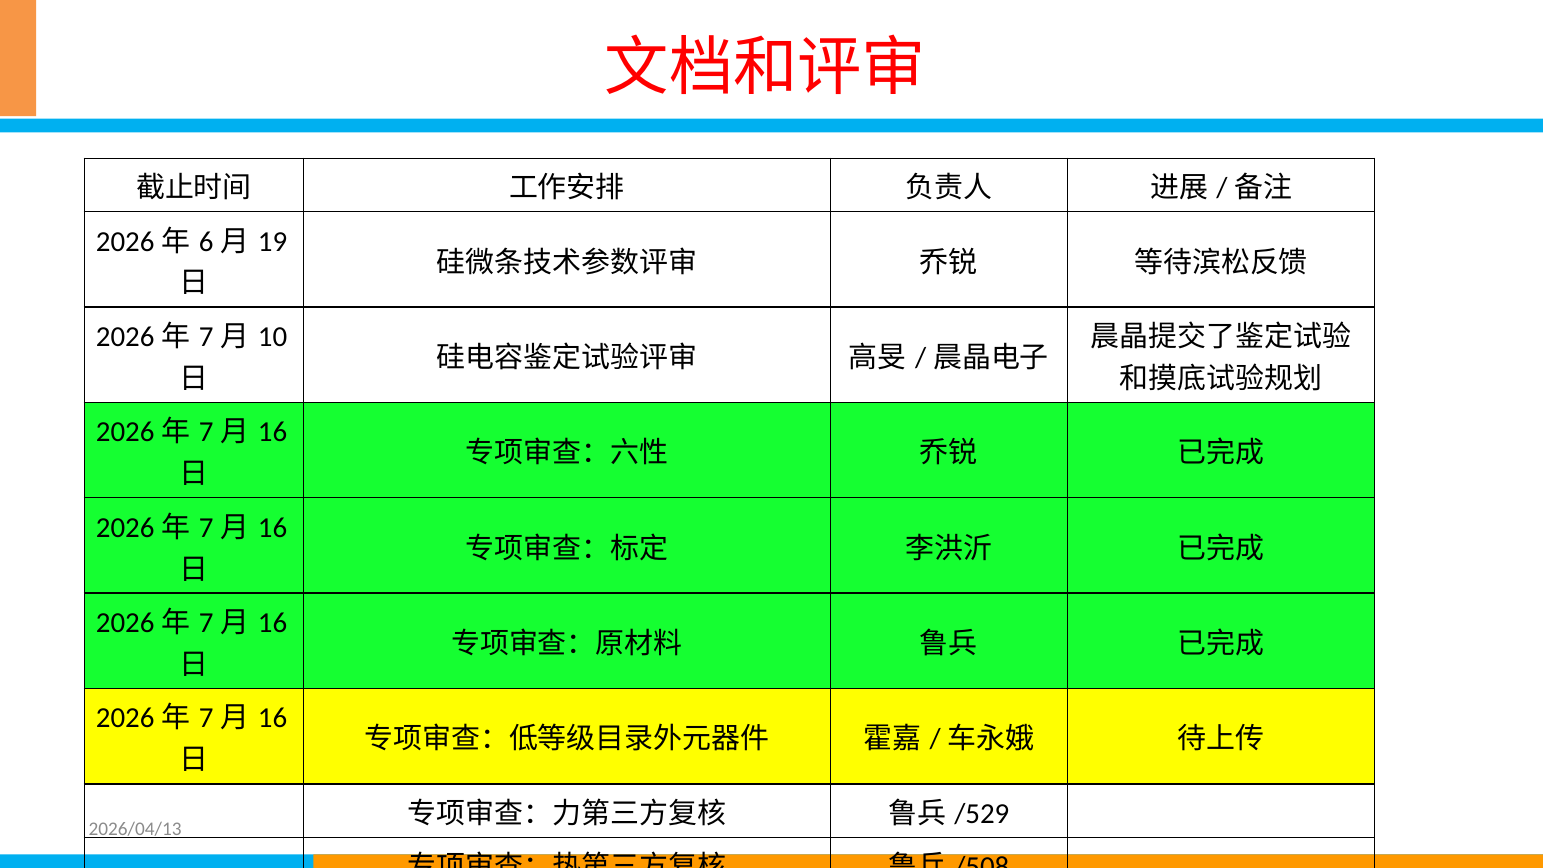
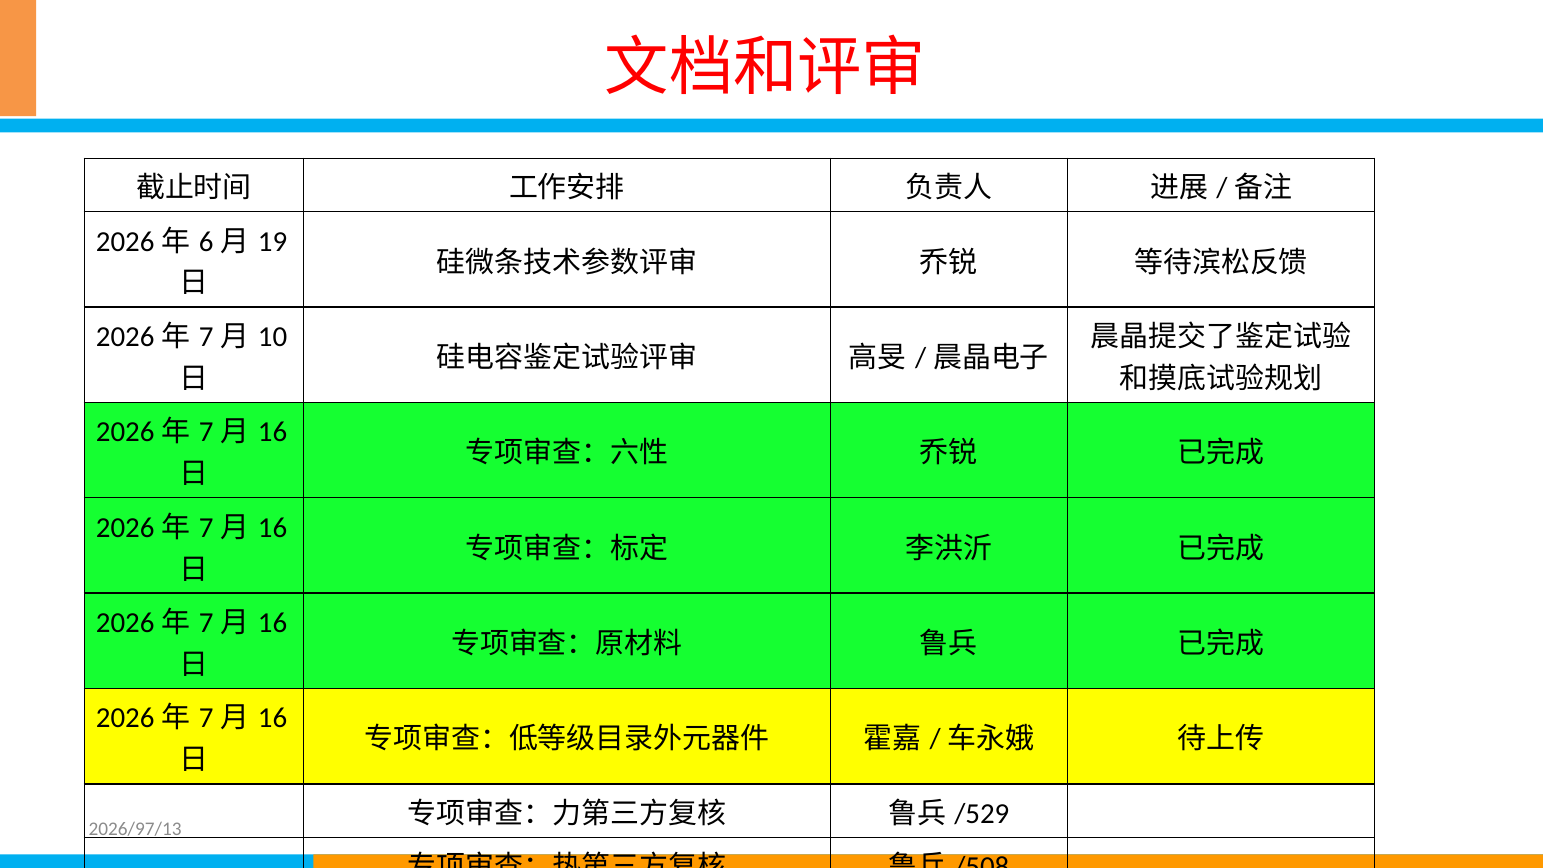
2026/04/13: 2026/04/13 -> 2026/97/13 (135, 829)
